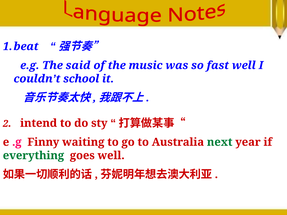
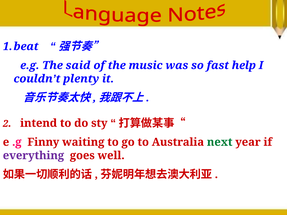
fast well: well -> help (244, 65)
school: school -> plenty (81, 79)
everything colour: green -> purple (33, 156)
